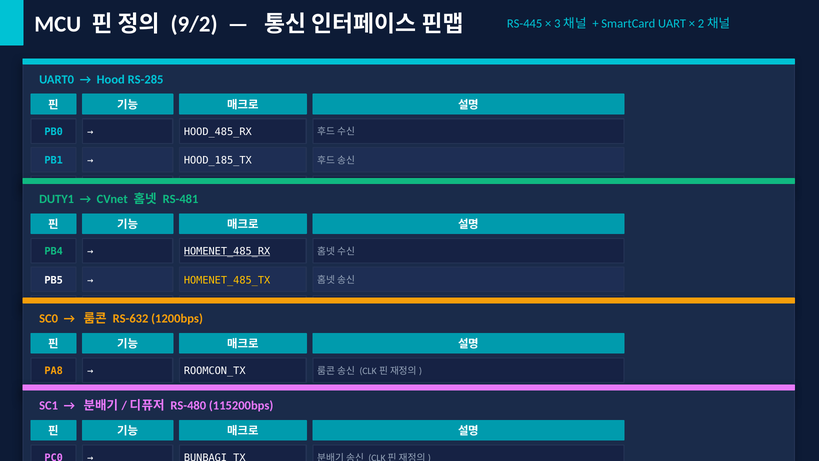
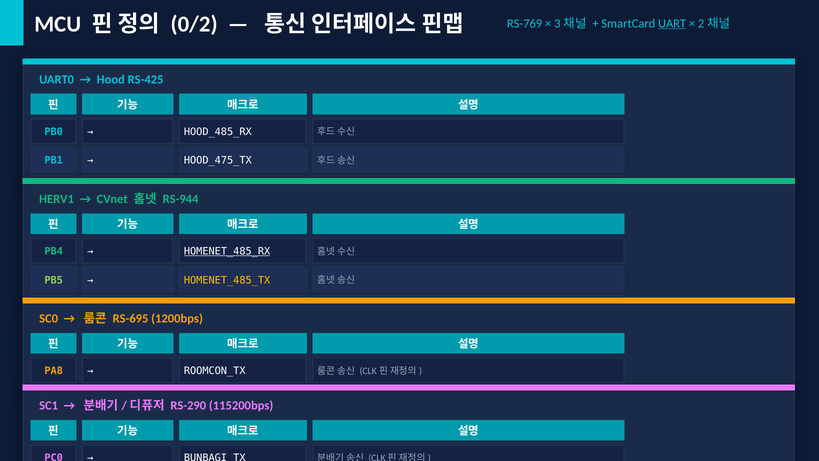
9/2: 9/2 -> 0/2 (194, 24)
RS-445: RS-445 -> RS-769 (525, 23)
UART underline: none -> present (672, 23)
RS-285: RS-285 -> RS-425 (146, 79)
HOOD_185_TX: HOOD_185_TX -> HOOD_475_TX (218, 160)
DUTY1: DUTY1 -> HERV1 (57, 199)
RS-481: RS-481 -> RS-944 (181, 199)
PB5 colour: white -> light green (54, 280)
RS-632: RS-632 -> RS-695 (131, 319)
RS-480: RS-480 -> RS-290 (188, 405)
